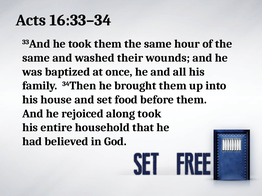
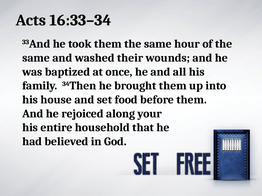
along took: took -> your (150, 114)
